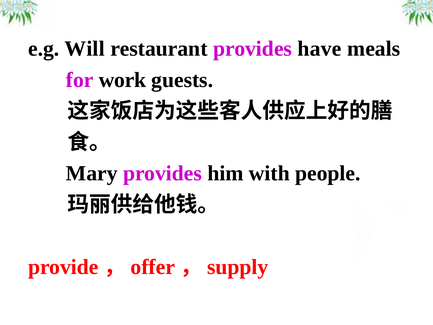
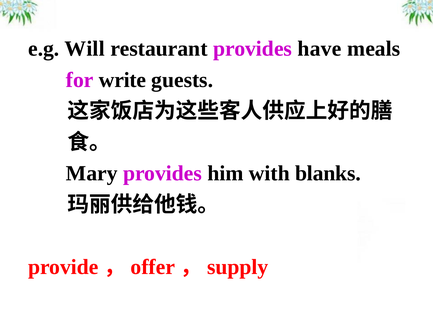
work: work -> write (123, 80)
people: people -> blanks (328, 173)
